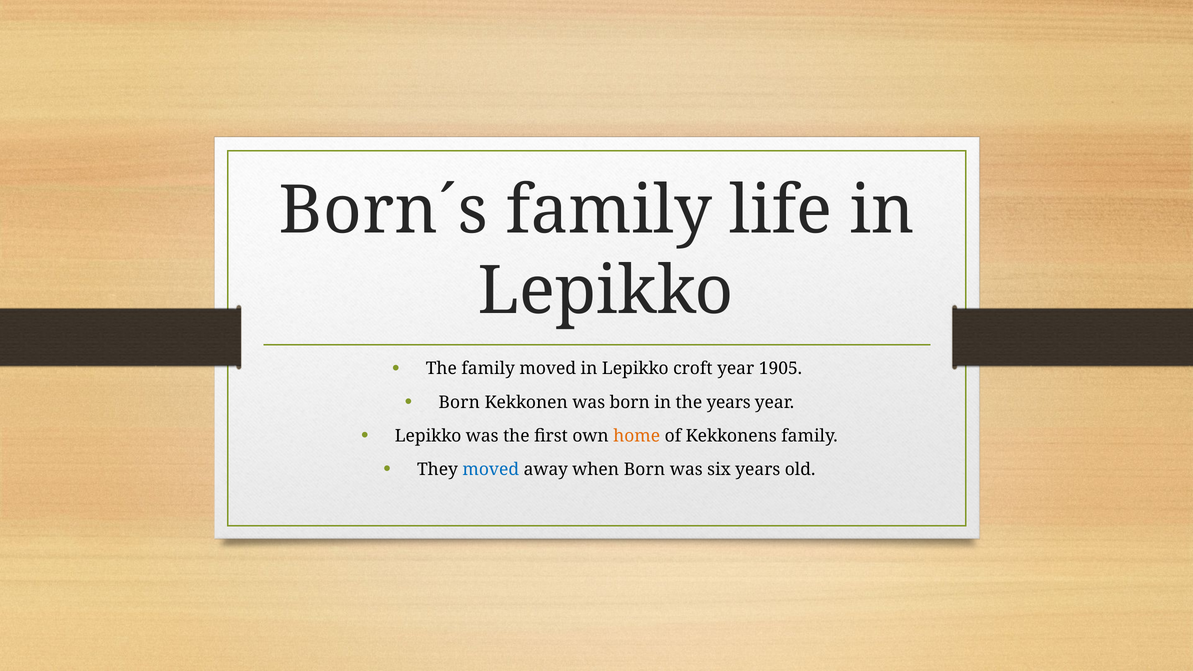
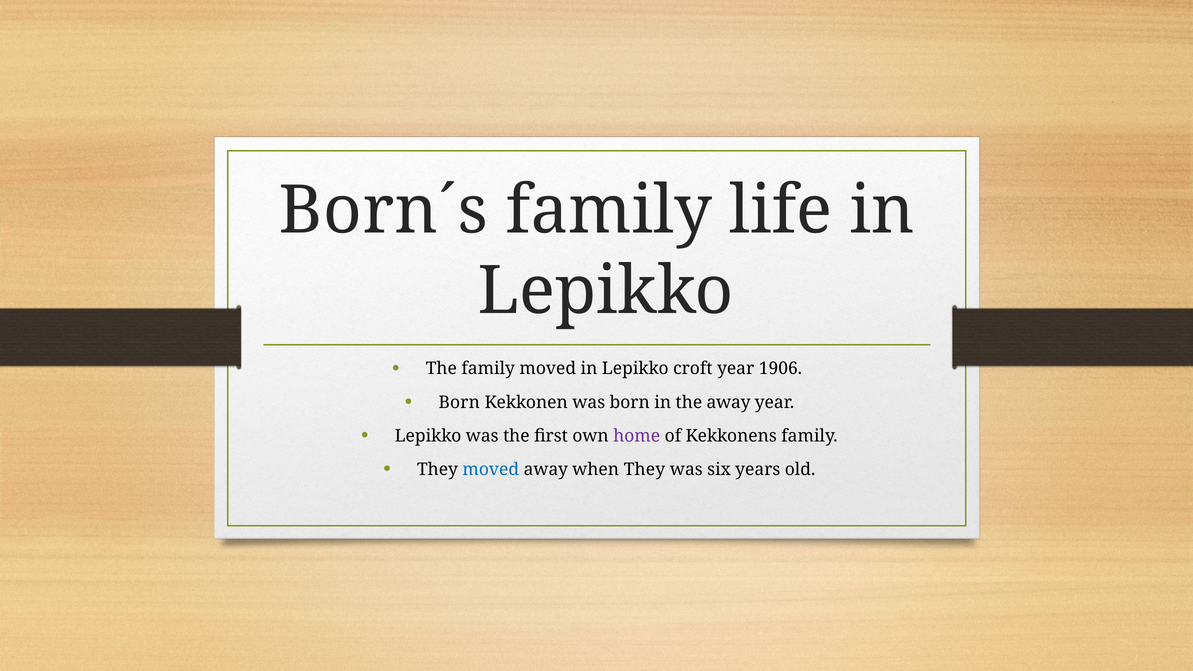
1905: 1905 -> 1906 (780, 369)
the years: years -> away (729, 402)
home colour: orange -> purple (637, 436)
when Born: Born -> They (644, 469)
